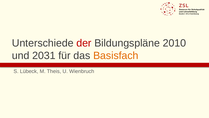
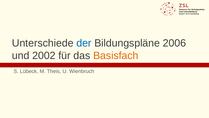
der colour: red -> blue (84, 43)
2010: 2010 -> 2006 (174, 43)
2031: 2031 -> 2002 (44, 55)
